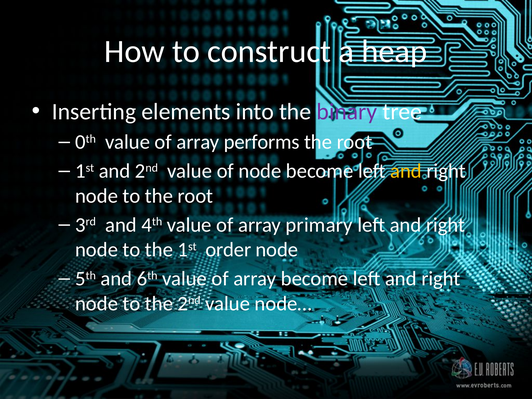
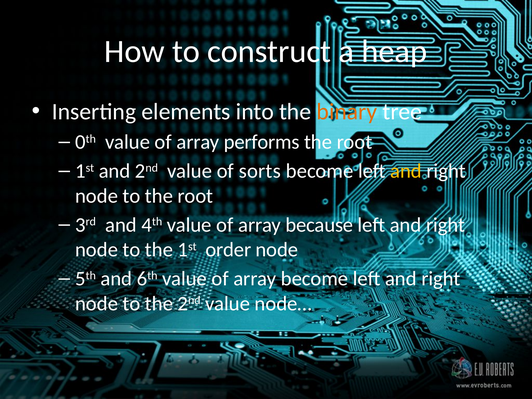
binary colour: purple -> orange (347, 112)
of node: node -> sorts (260, 171)
primary: primary -> because (319, 225)
